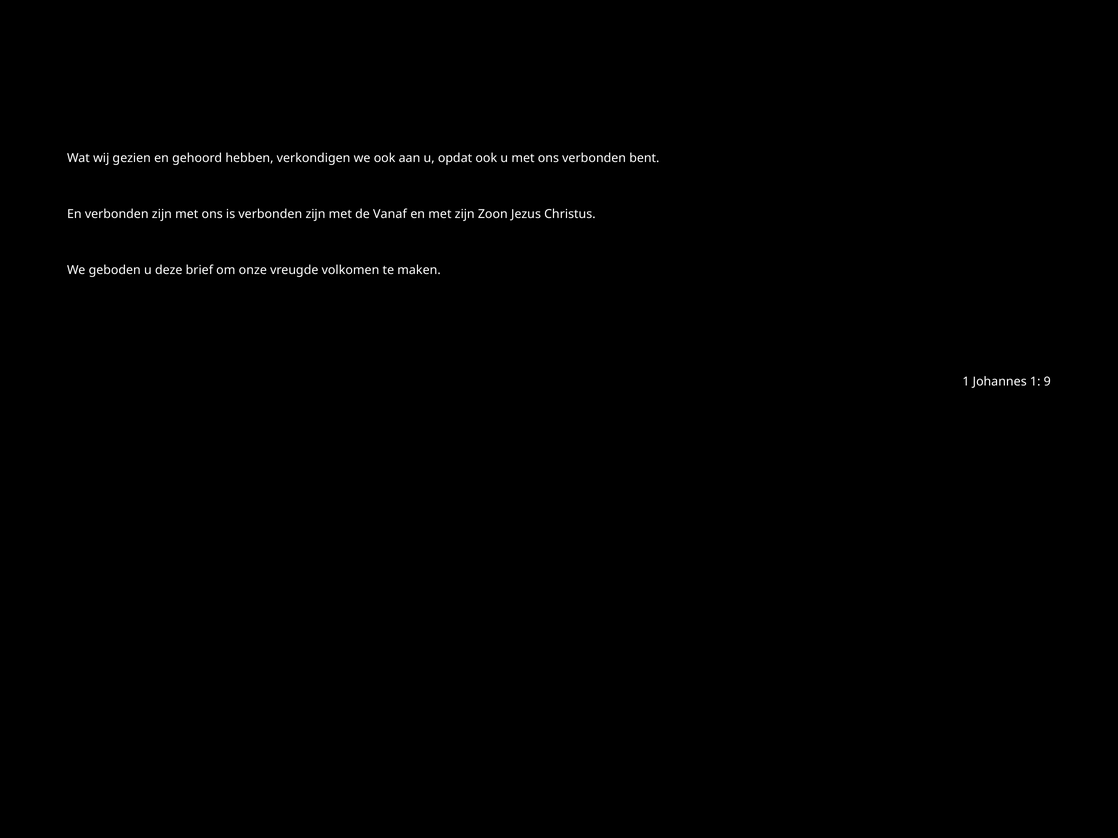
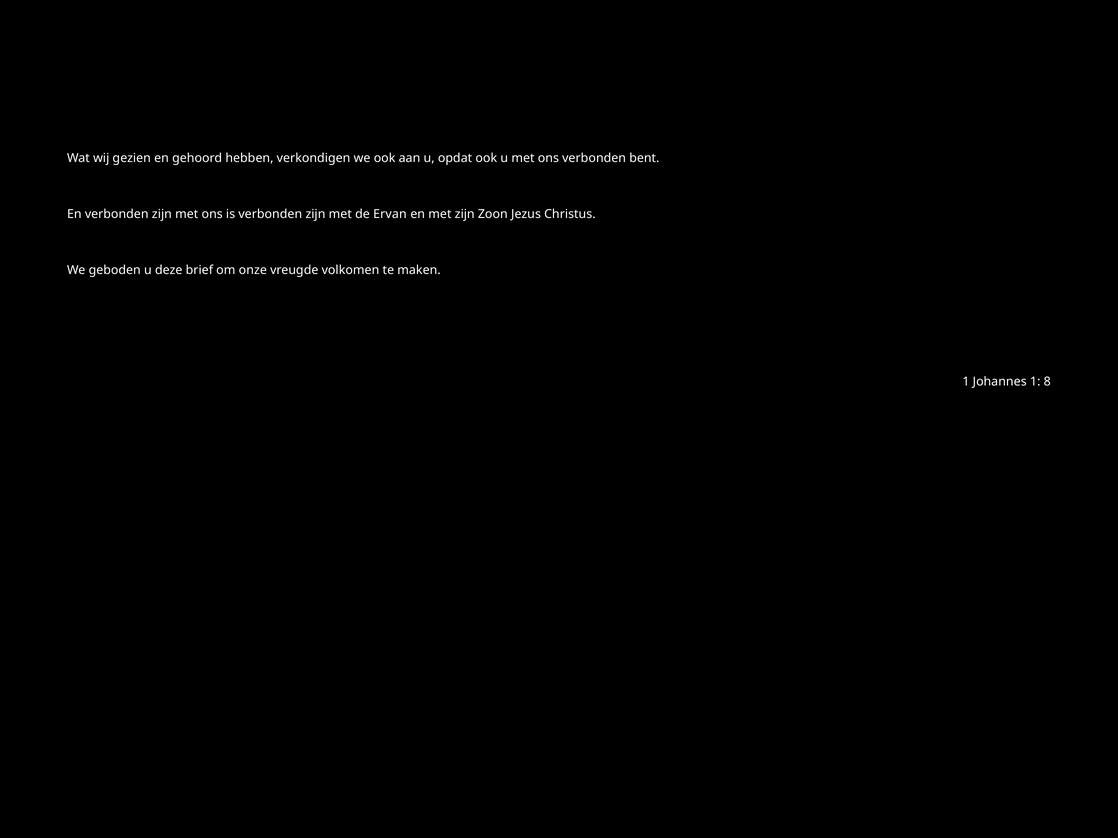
Vanaf: Vanaf -> Ervan (390, 214)
9: 9 -> 8 (1047, 382)
